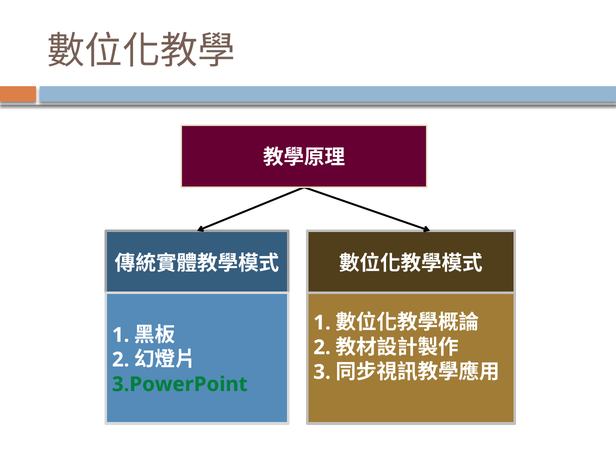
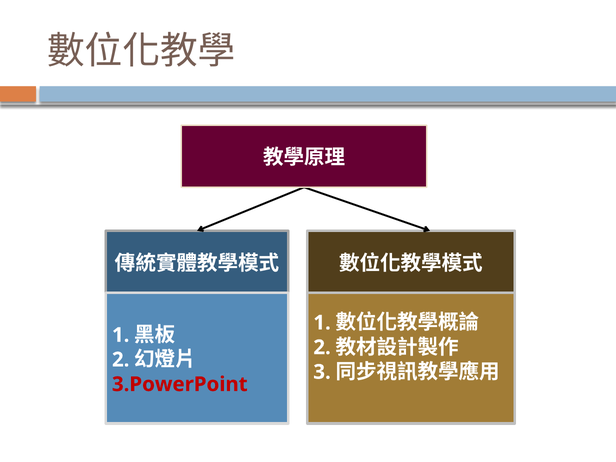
3.PowerPoint colour: green -> red (180, 384)
